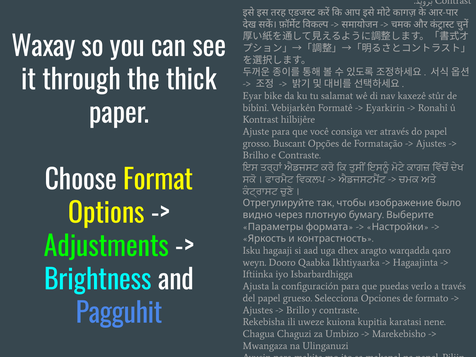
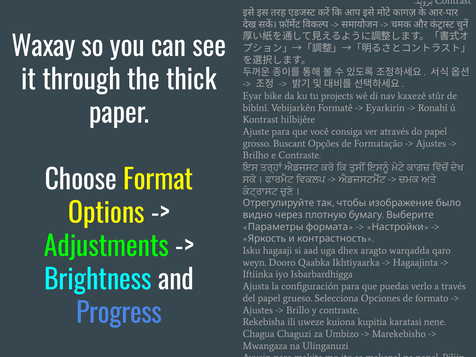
salamat: salamat -> projects (337, 96)
Pagguhit: Pagguhit -> Progress (119, 314)
